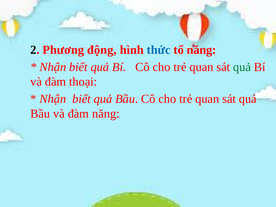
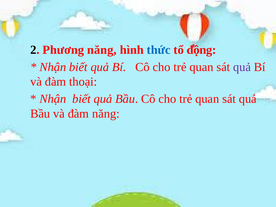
Phương động: động -> năng (102, 50)
tổ năng: năng -> động (201, 50)
quả colour: green -> purple (242, 67)
